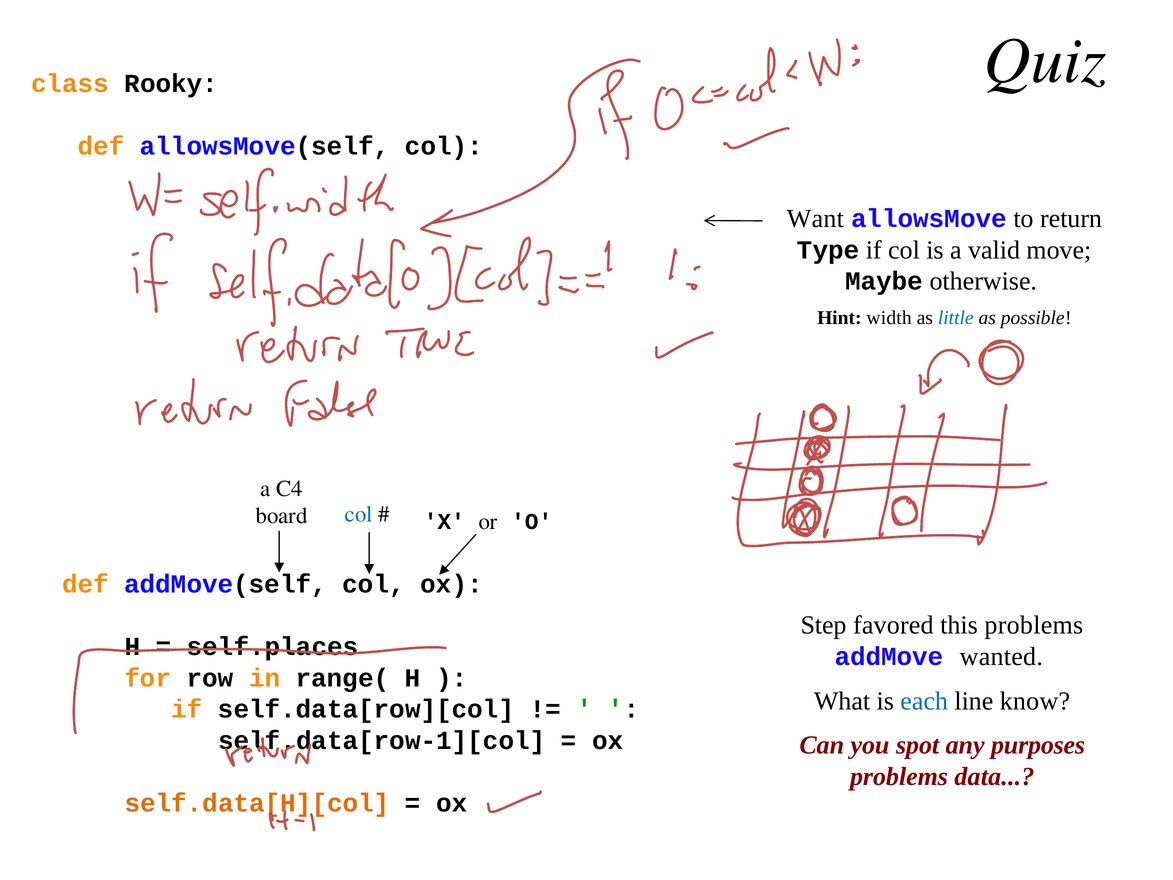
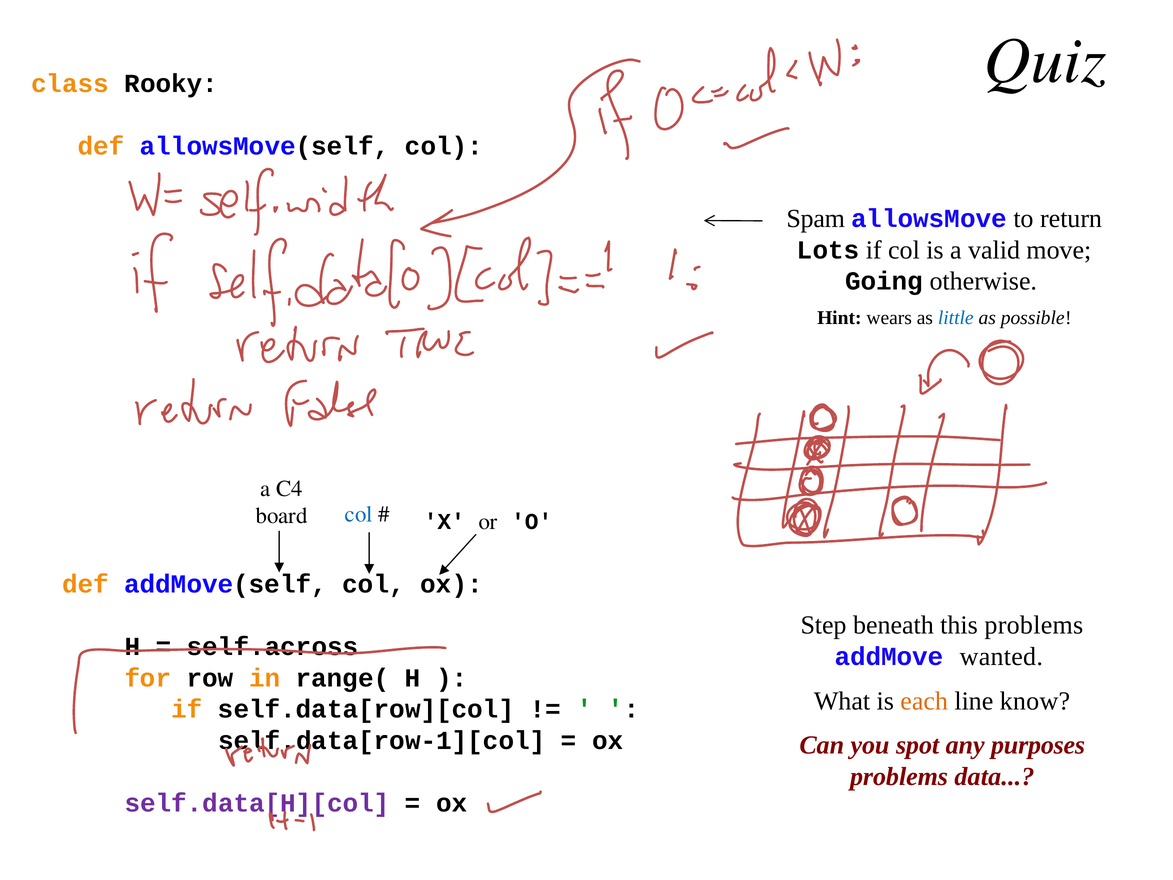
Want: Want -> Spam (816, 219)
Type: Type -> Lots (828, 250)
Maybe: Maybe -> Going (884, 281)
width: width -> wears (889, 318)
favored: favored -> beneath (893, 625)
self.places: self.places -> self.across (273, 647)
each colour: blue -> orange (924, 701)
self.data[H][col colour: orange -> purple (257, 803)
